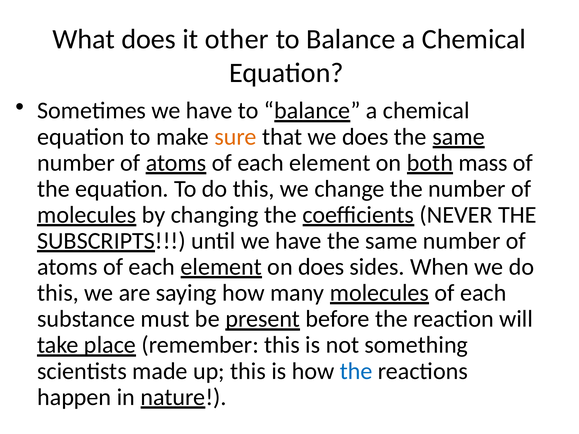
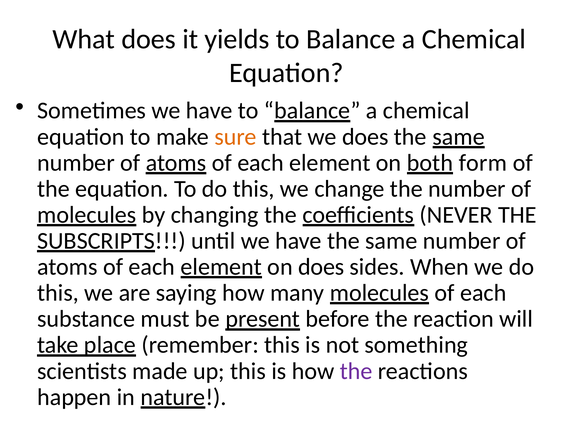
other: other -> yields (237, 39)
mass: mass -> form (483, 163)
the colour: blue -> purple (356, 371)
